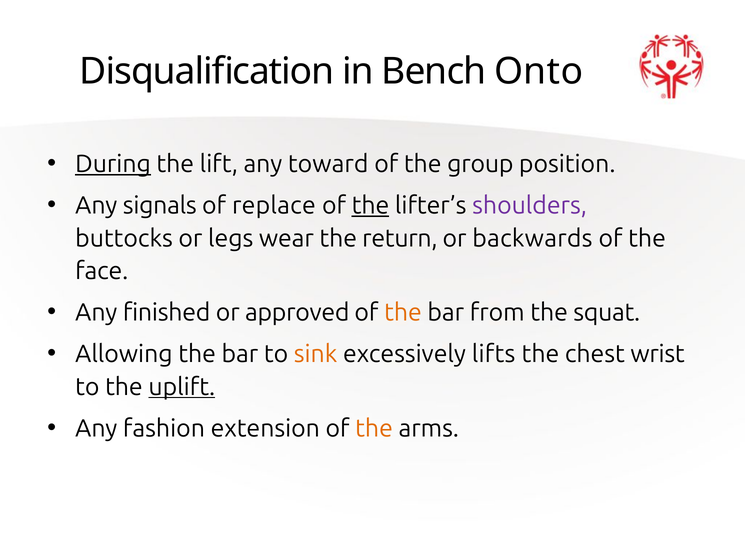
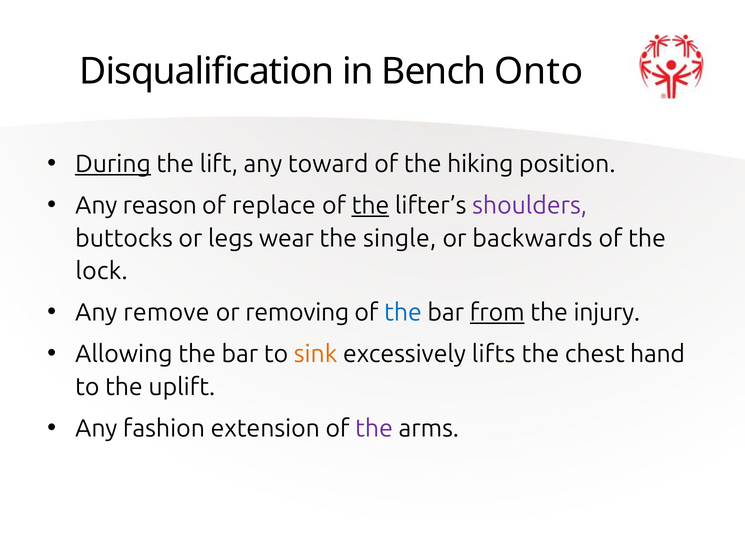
group: group -> hiking (480, 164)
signals: signals -> reason (160, 206)
return: return -> single (400, 239)
face: face -> lock (102, 271)
finished: finished -> remove (166, 313)
approved: approved -> removing (297, 313)
the colour: orange -> blue (403, 313)
from underline: none -> present (497, 313)
squat: squat -> injury (607, 313)
wrist: wrist -> hand (658, 355)
uplift underline: present -> none (182, 387)
the colour: orange -> purple (374, 429)
